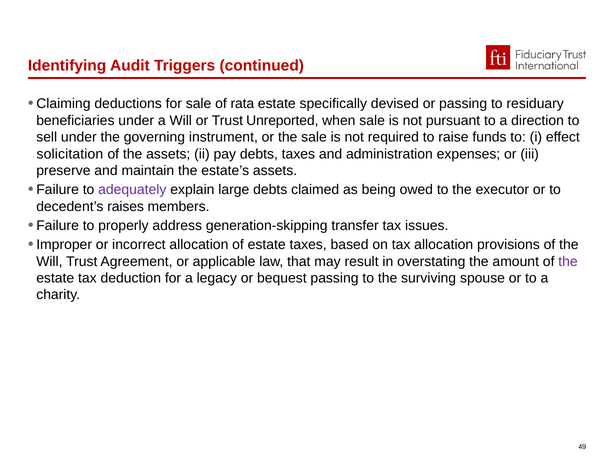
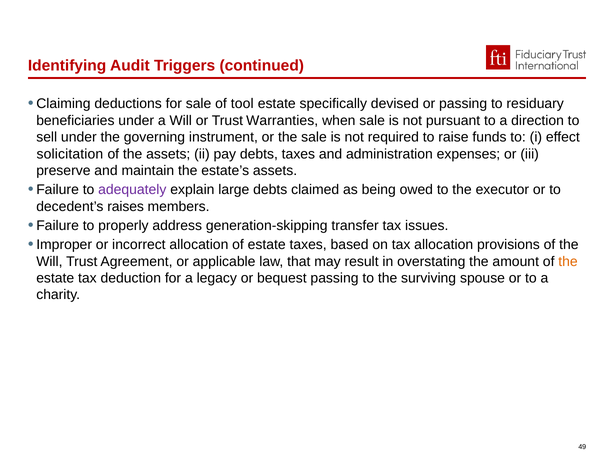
rata: rata -> tool (242, 104)
Unreported: Unreported -> Warranties (282, 121)
the colour: purple -> orange (568, 262)
